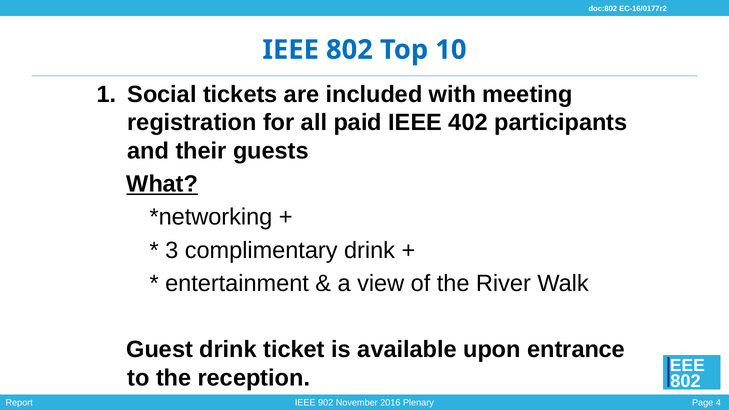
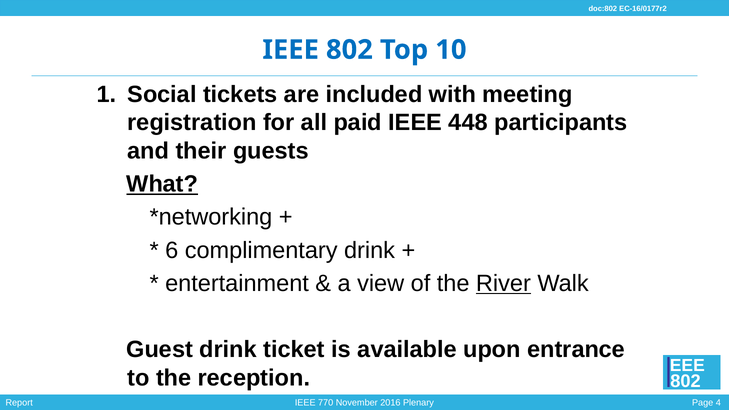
402: 402 -> 448 (468, 123)
3: 3 -> 6 (172, 250)
River underline: none -> present (503, 283)
902: 902 -> 770 (326, 403)
